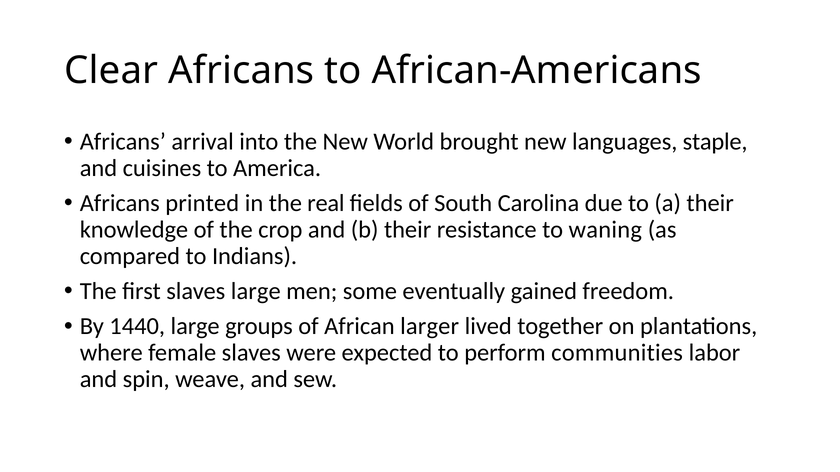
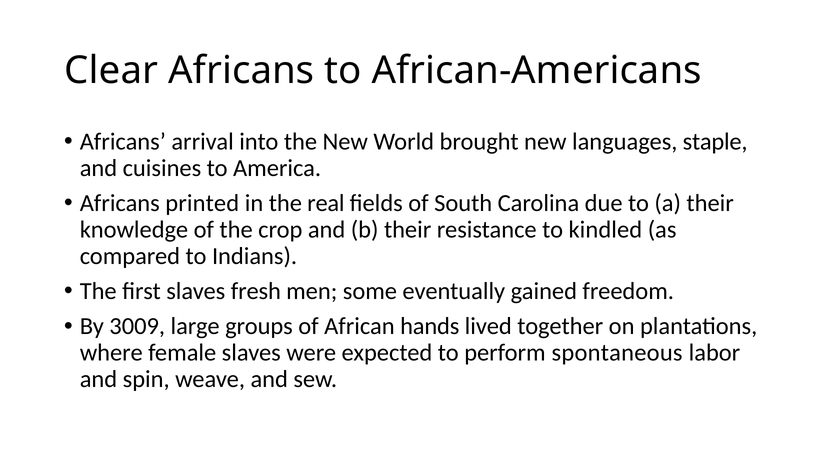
waning: waning -> kindled (605, 230)
slaves large: large -> fresh (256, 292)
1440: 1440 -> 3009 (137, 327)
larger: larger -> hands (430, 327)
communities: communities -> spontaneous (617, 353)
